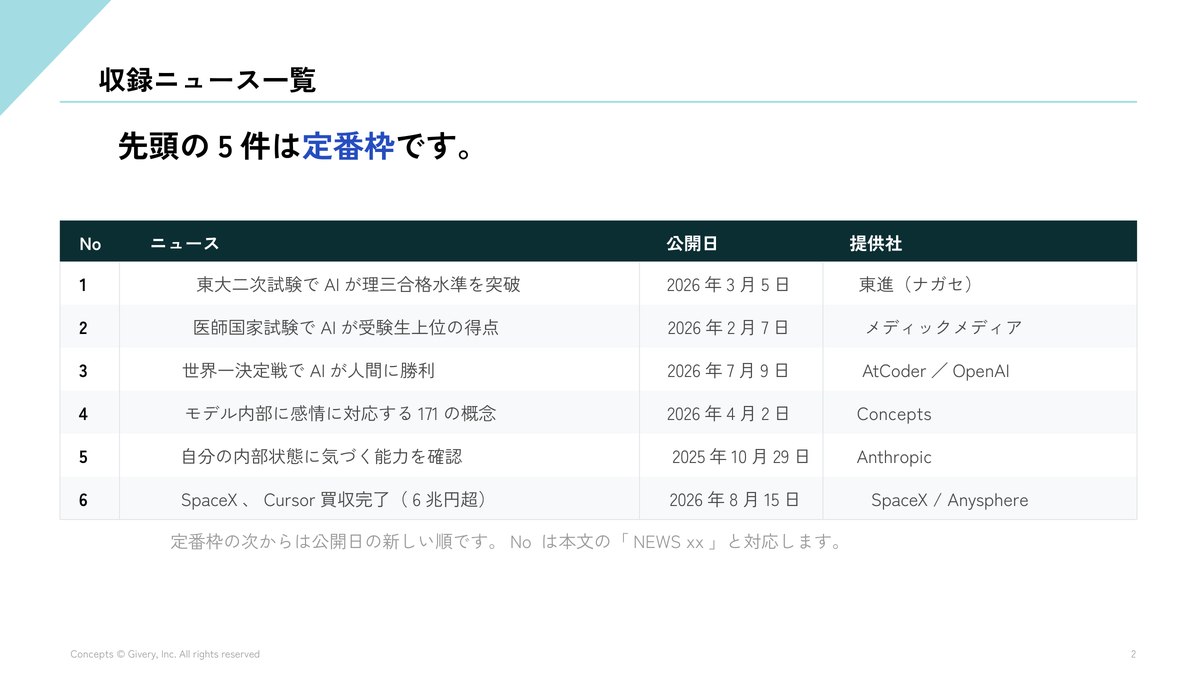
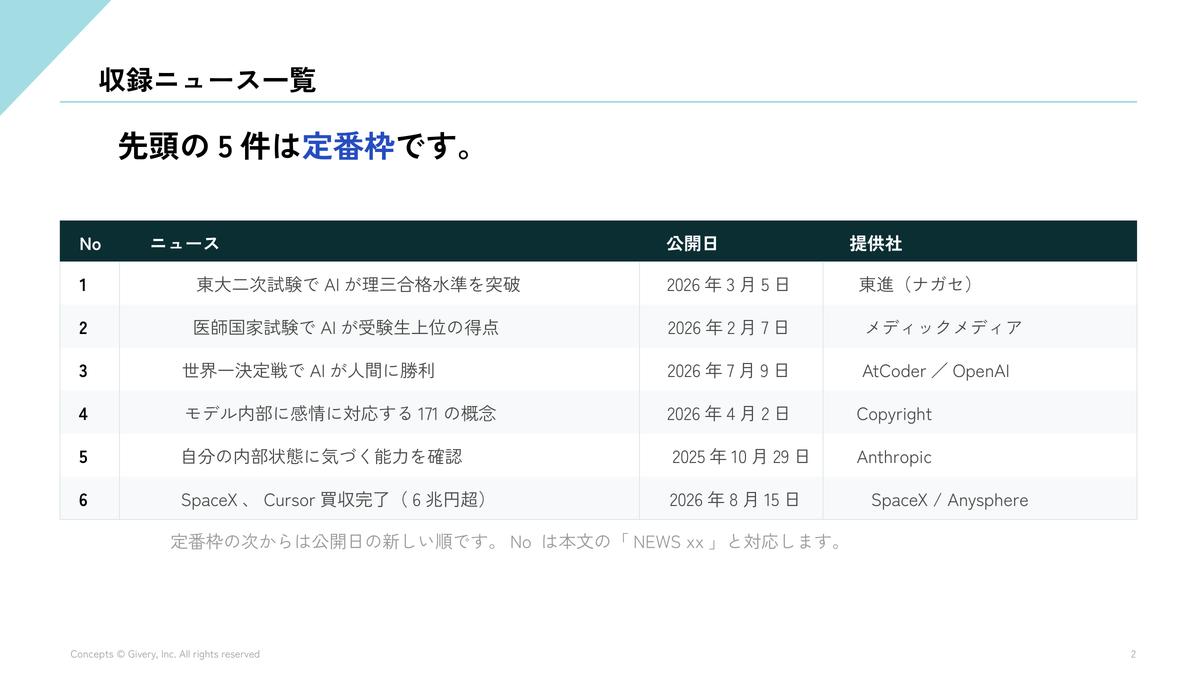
Concepts: Concepts -> Copyright (894, 415)
